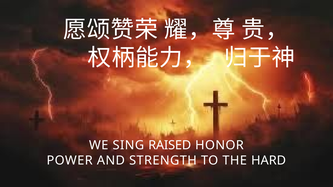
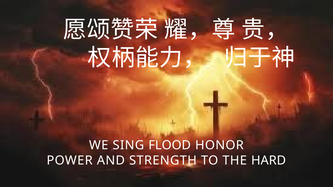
RAISED: RAISED -> FLOOD (170, 146)
